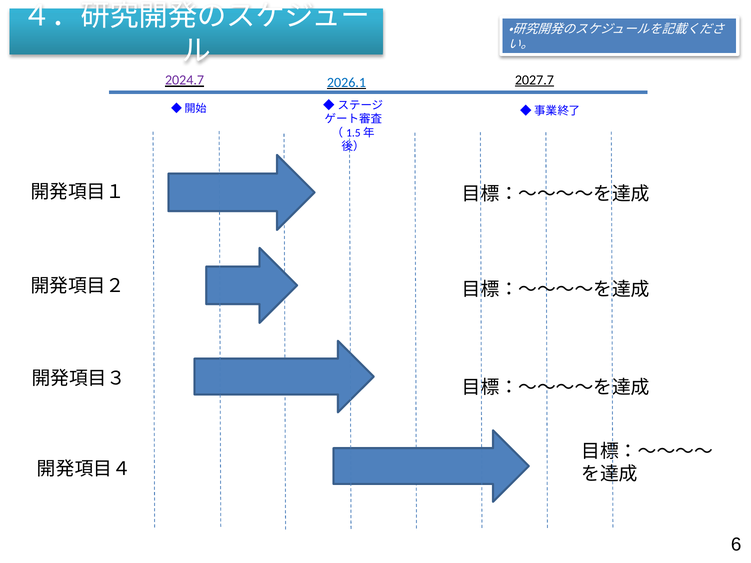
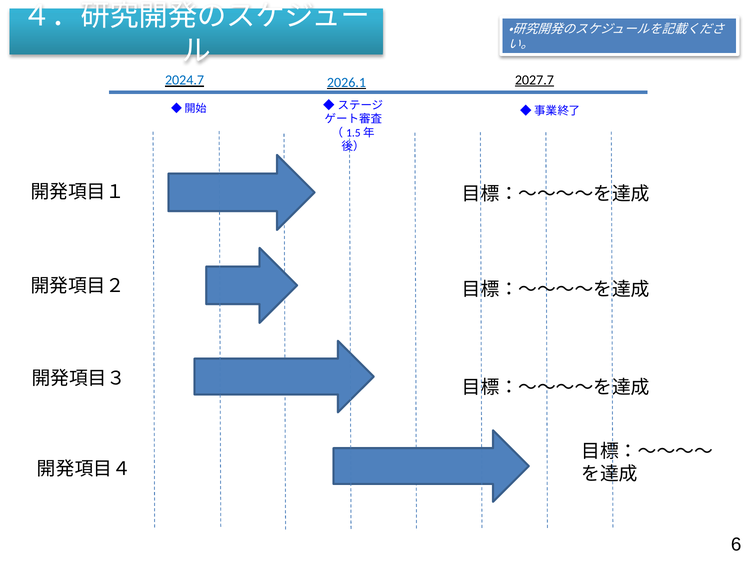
2024.7 colour: purple -> blue (185, 80)
